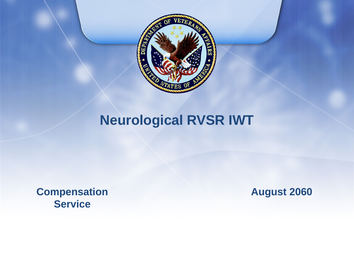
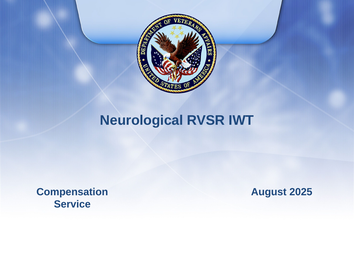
2060: 2060 -> 2025 (301, 192)
